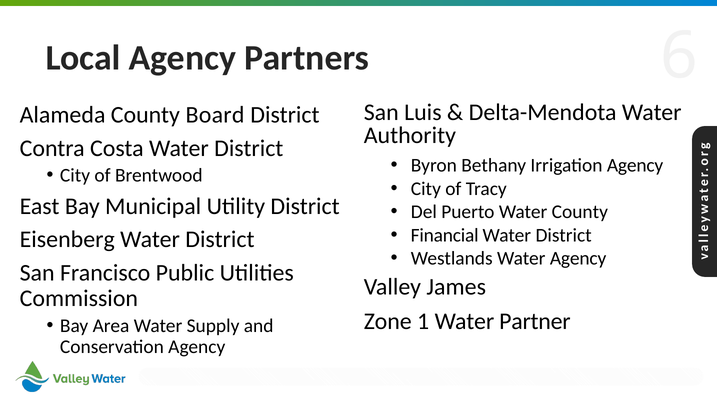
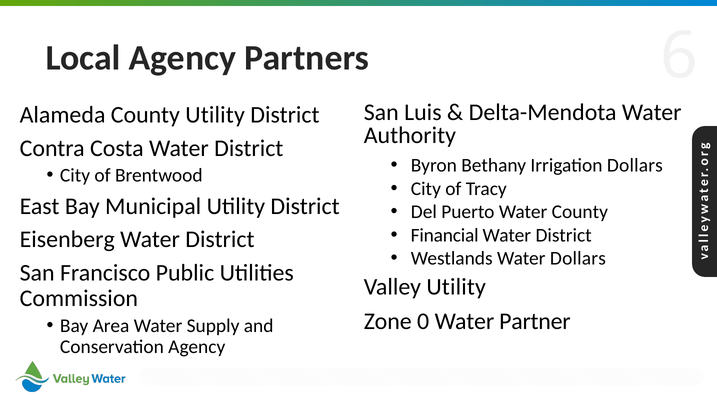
County Board: Board -> Utility (215, 115)
Irrigation Agency: Agency -> Dollars (635, 166)
Water Agency: Agency -> Dollars (578, 259)
Valley James: James -> Utility (456, 287)
1: 1 -> 0 (423, 322)
